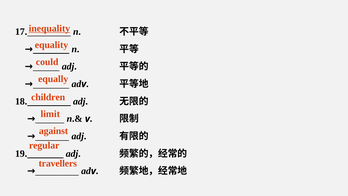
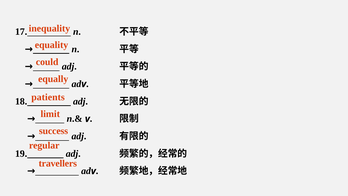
inequality underline: present -> none (49, 28)
children: children -> patients (48, 97)
against: against -> success (54, 131)
